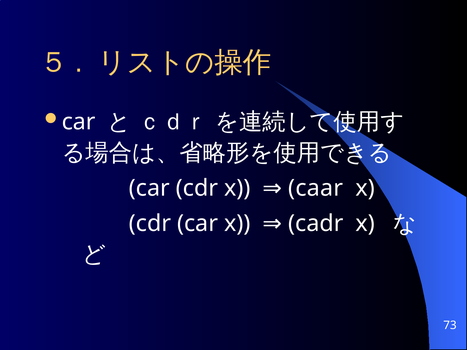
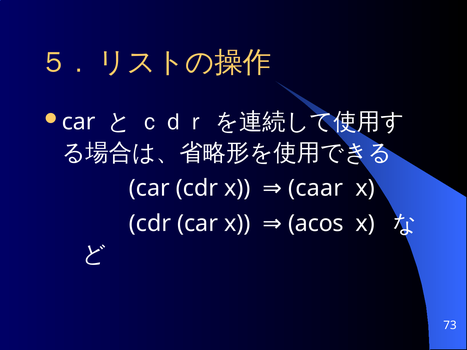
cadr: cadr -> acos (316, 224)
